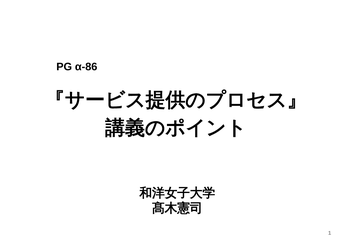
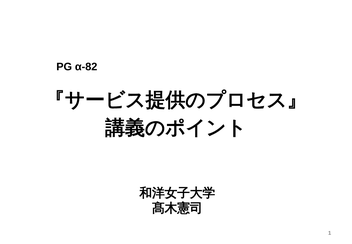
α-86: α-86 -> α-82 (86, 67)
